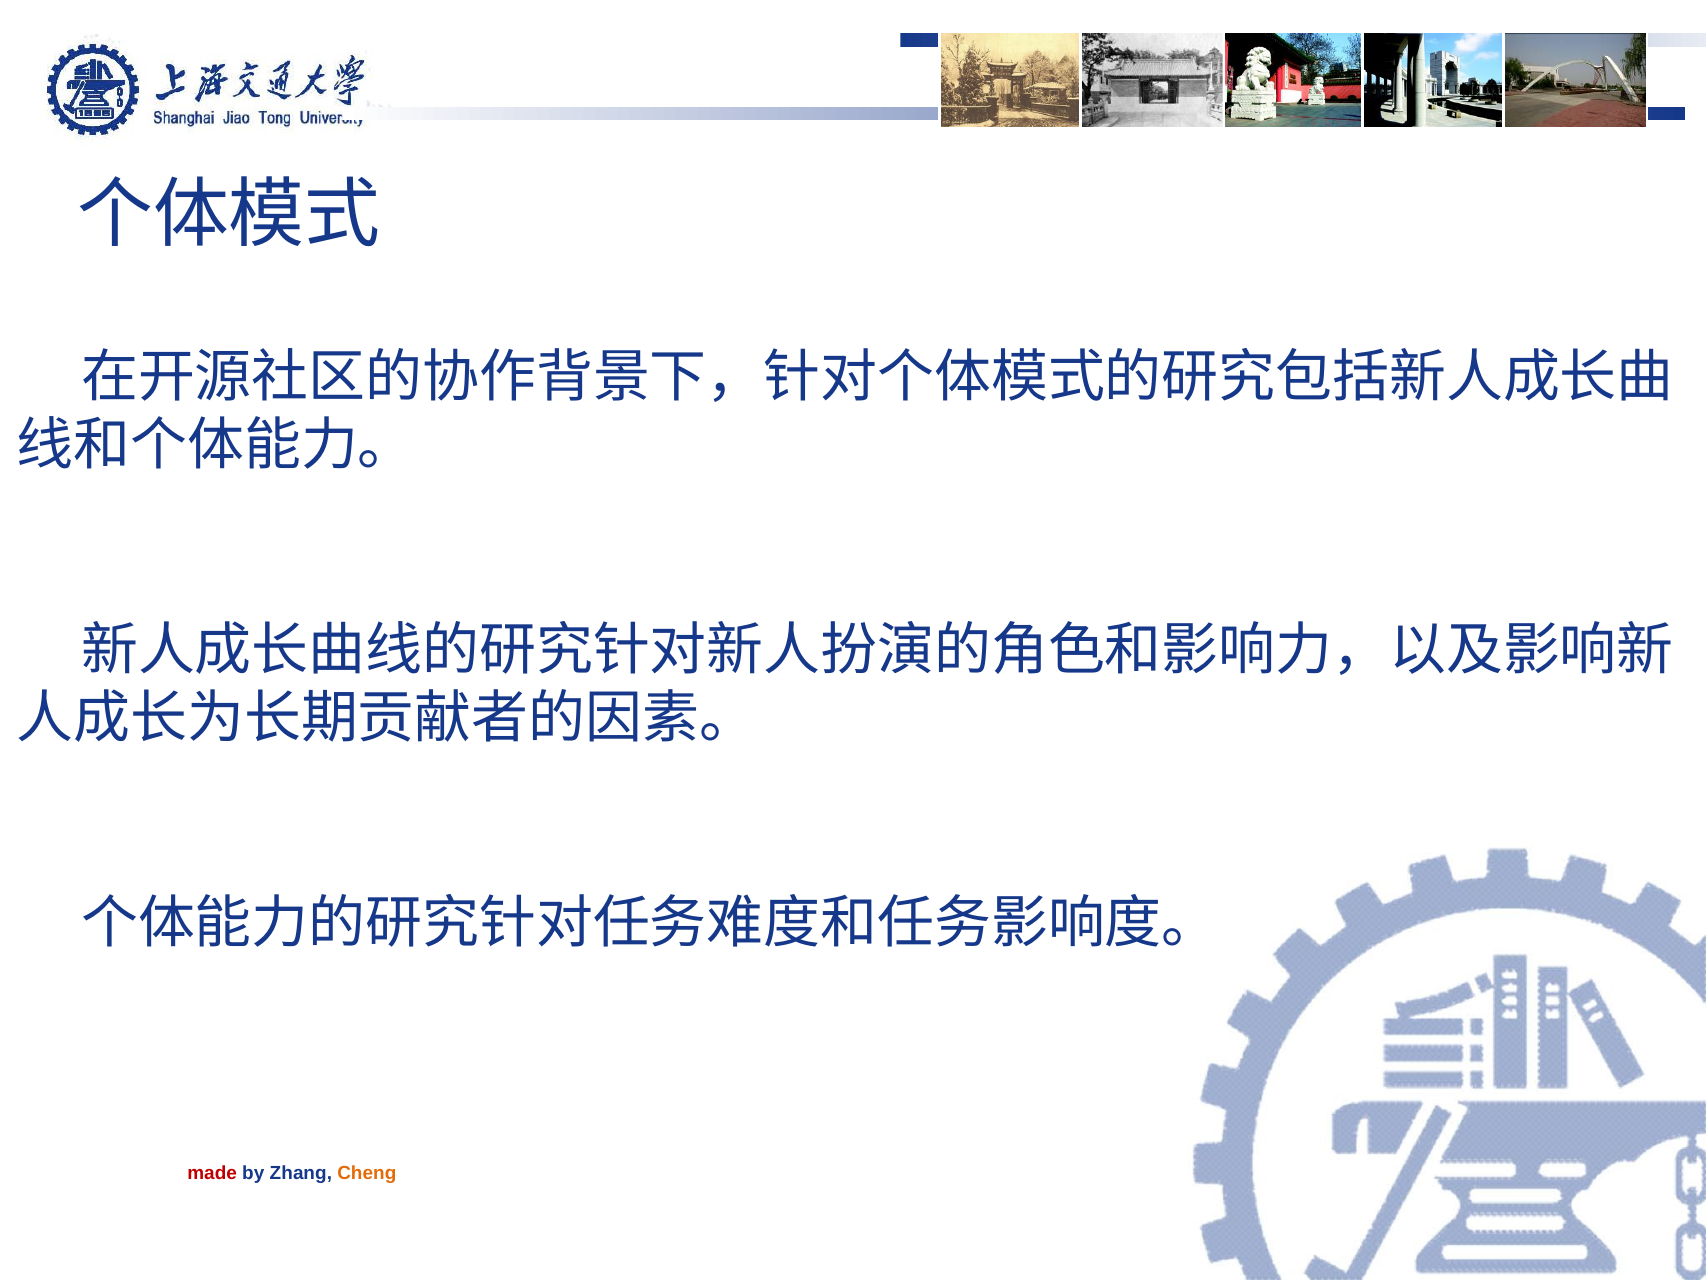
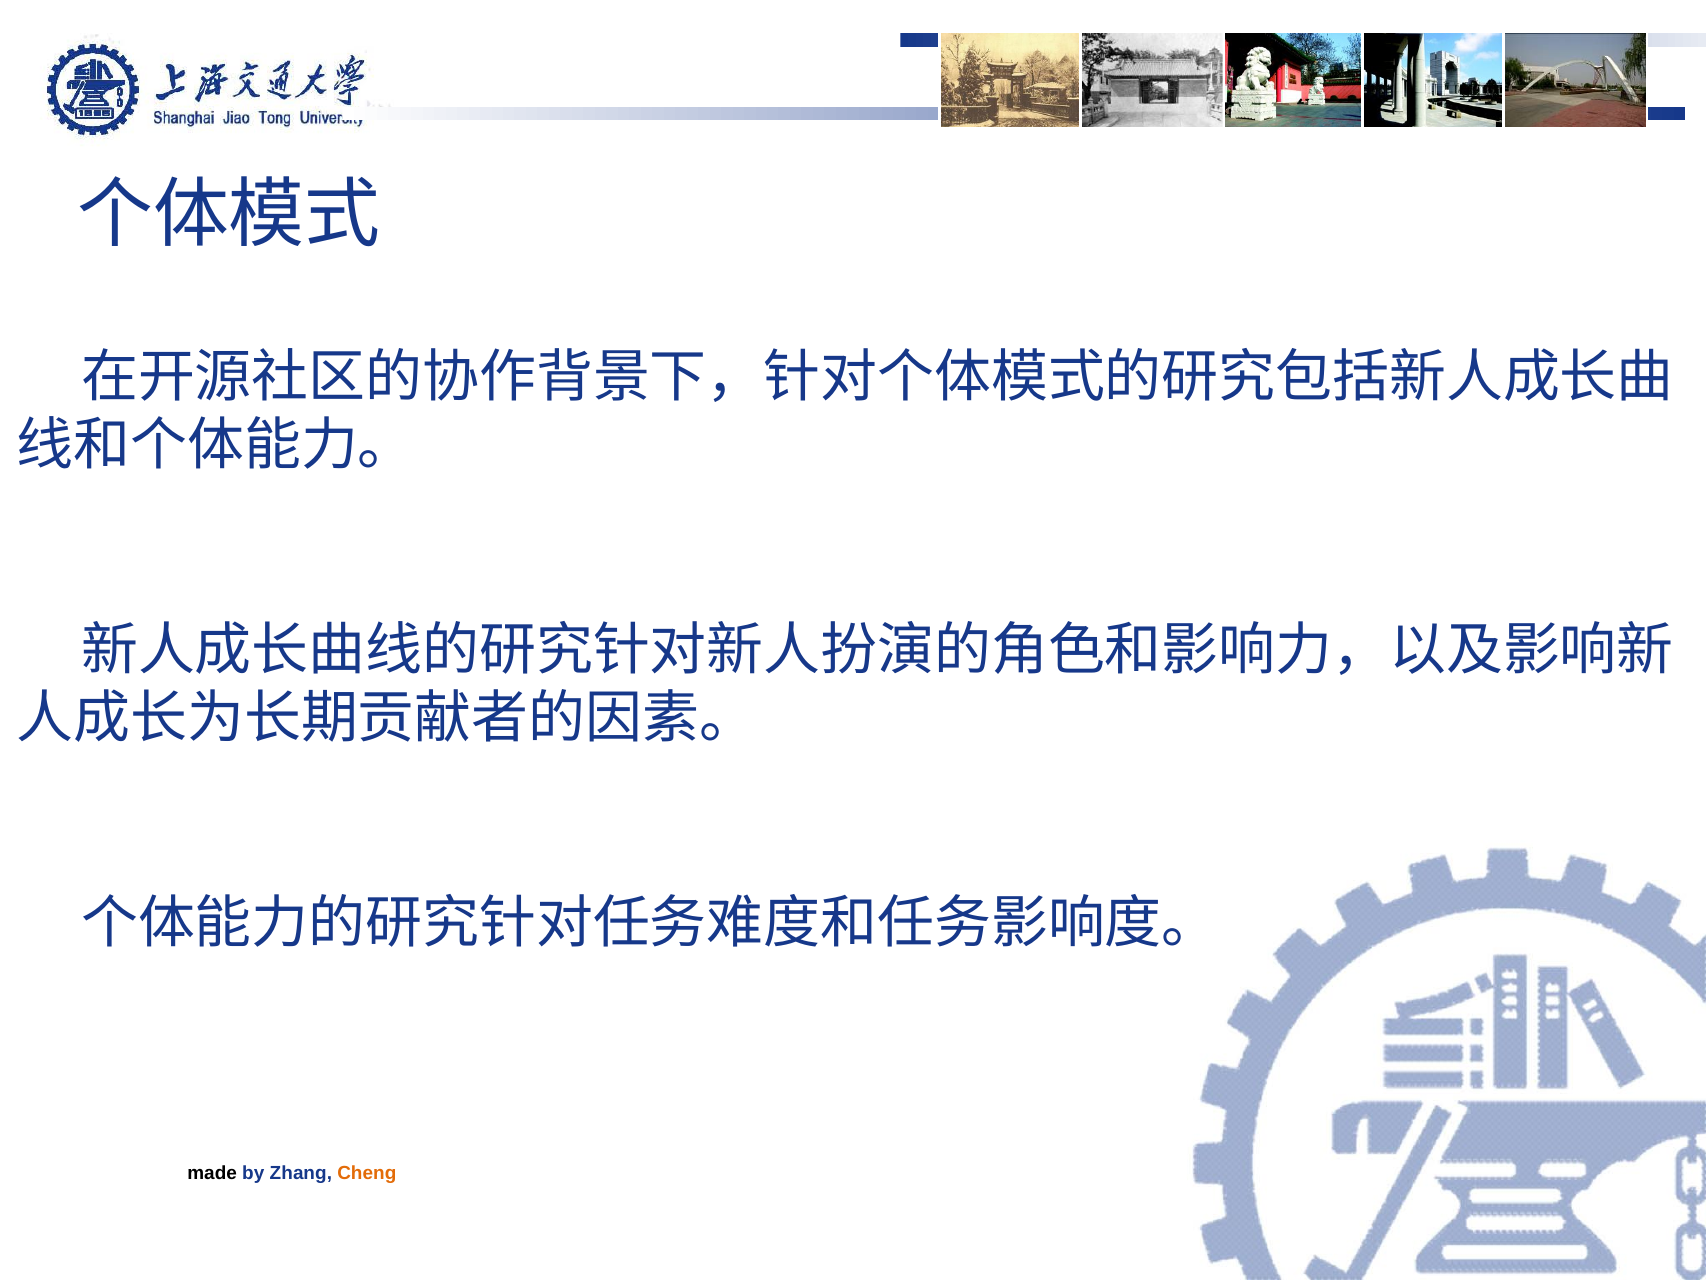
made colour: red -> black (212, 1173)
